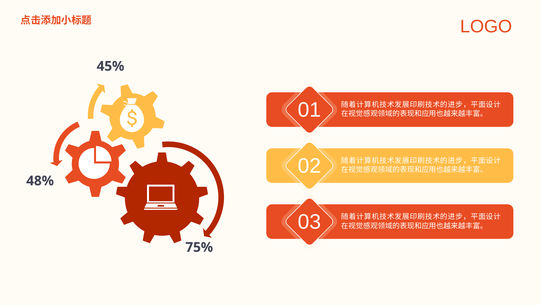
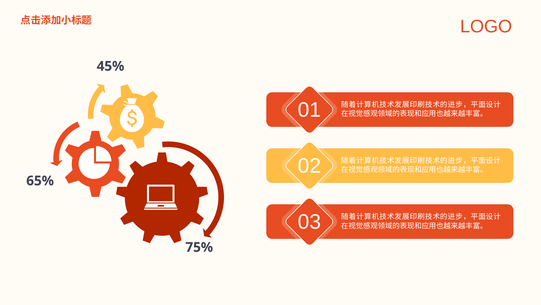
48%: 48% -> 65% (40, 181)
